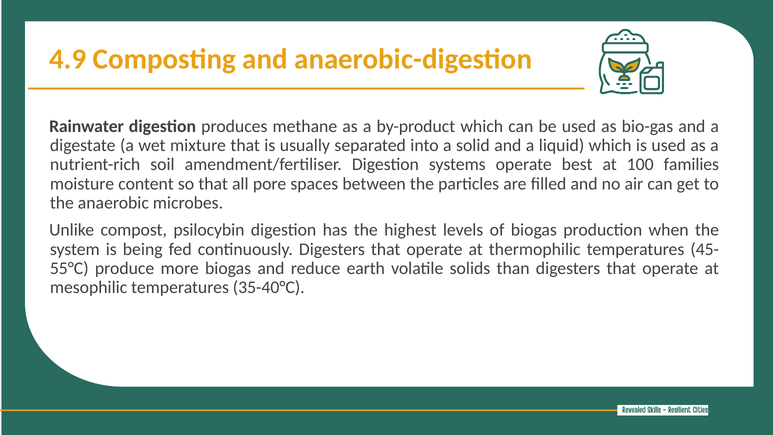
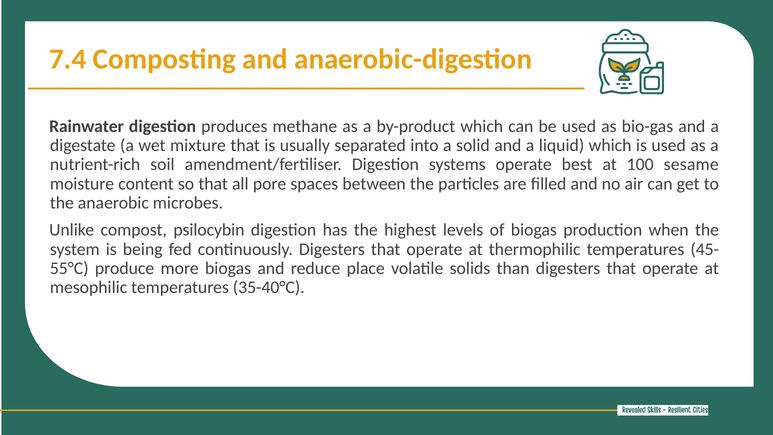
4.9: 4.9 -> 7.4 (68, 59)
families: families -> sesame (691, 165)
earth: earth -> place (366, 268)
